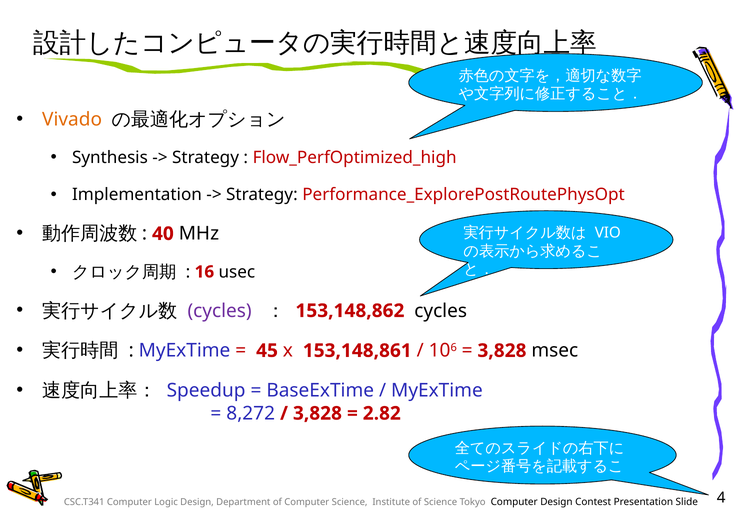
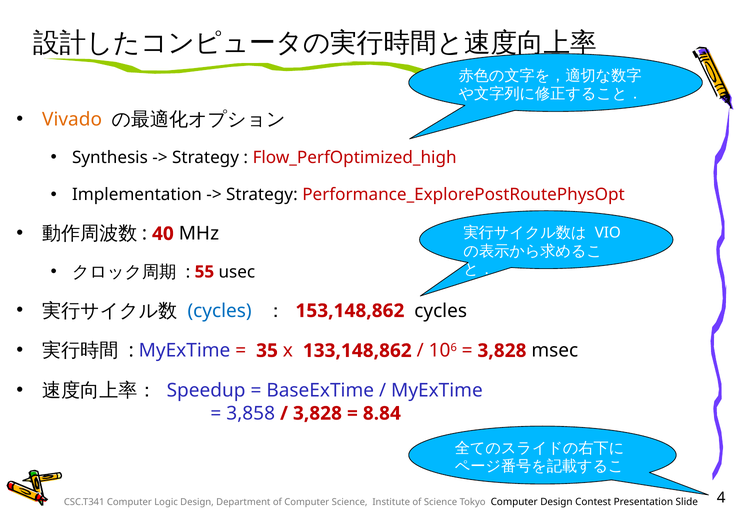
16: 16 -> 55 (204, 272)
cycles colour: purple -> blue (220, 311)
45: 45 -> 35 (267, 351)
153,148,861: 153,148,861 -> 133,148,862 (357, 351)
8,272: 8,272 -> 3,858 (251, 414)
2.82: 2.82 -> 8.84 (382, 414)
